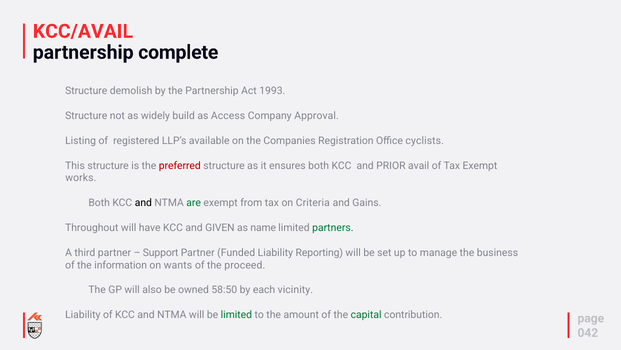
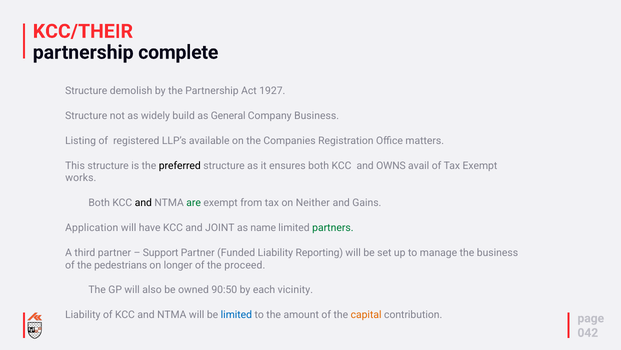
KCC/AVAIL: KCC/AVAIL -> KCC/THEIR (83, 31)
1993: 1993 -> 1927 (272, 91)
Access: Access -> General (228, 116)
Company Approval: Approval -> Business (317, 116)
cyclists: cyclists -> matters (425, 140)
preferred colour: red -> black (180, 165)
PRIOR: PRIOR -> OWNS (391, 165)
Criteria: Criteria -> Neither (313, 203)
Throughout: Throughout -> Application (92, 227)
GIVEN: GIVEN -> JOINT (220, 227)
information: information -> pedestrians (121, 265)
wants: wants -> longer (178, 265)
58:50: 58:50 -> 90:50 (224, 289)
limited colour: green -> blue (236, 314)
capital colour: green -> orange (366, 314)
